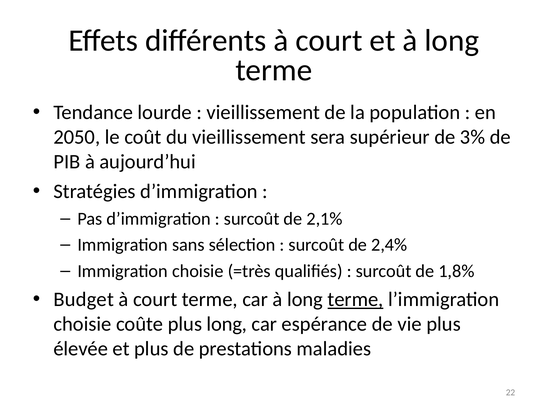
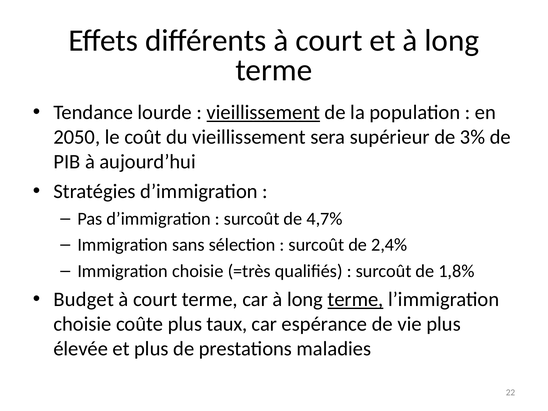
vieillissement underline: none -> present (263, 112)
2,1%: 2,1% -> 4,7% (325, 219)
plus long: long -> taux (227, 324)
